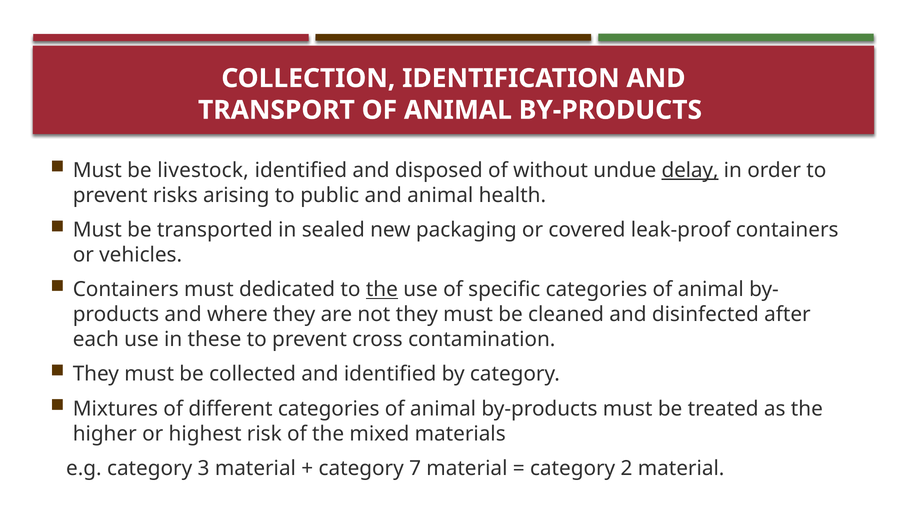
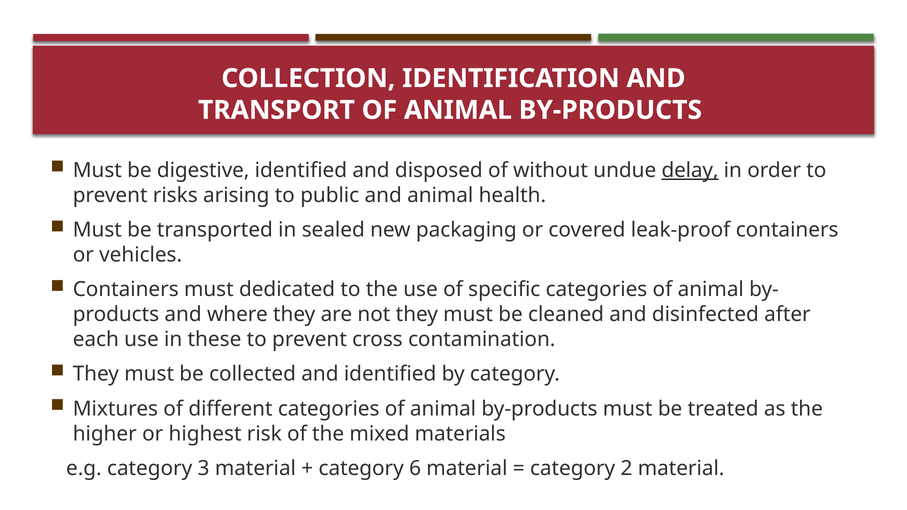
livestock: livestock -> digestive (203, 170)
the underline: present -> none (382, 290)
7: 7 -> 6 (415, 469)
